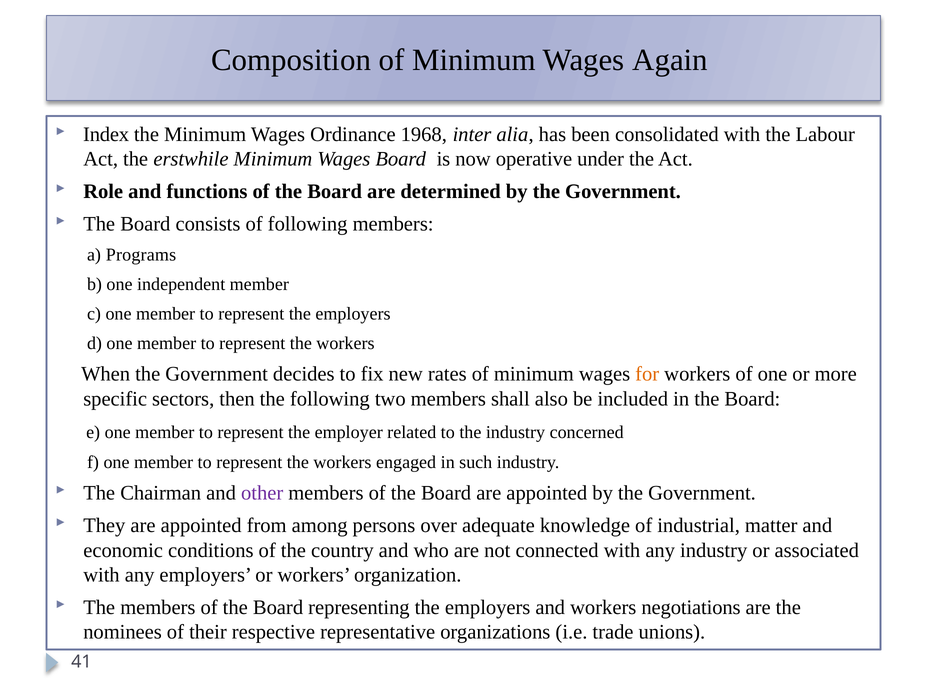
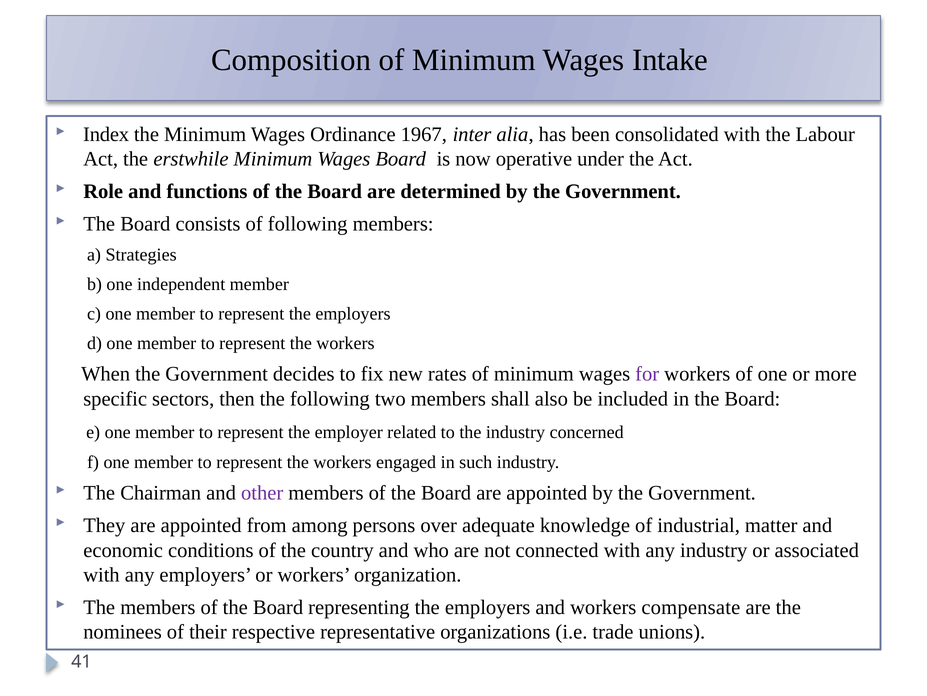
Again: Again -> Intake (670, 60)
1968: 1968 -> 1967 (424, 134)
Programs: Programs -> Strategies (141, 254)
for colour: orange -> purple (647, 374)
negotiations: negotiations -> compensate (691, 607)
